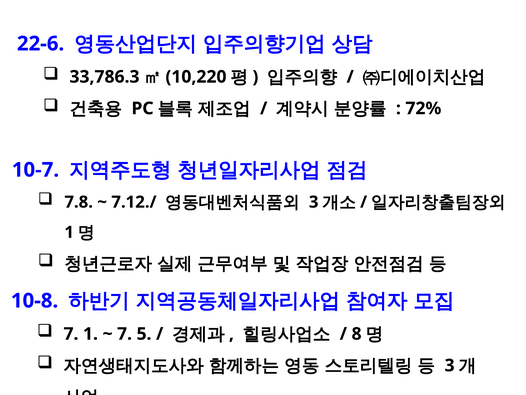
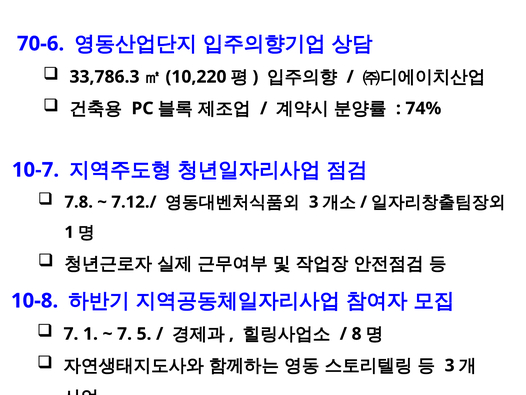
22-6: 22-6 -> 70-6 (41, 44)
72%: 72% -> 74% (423, 108)
